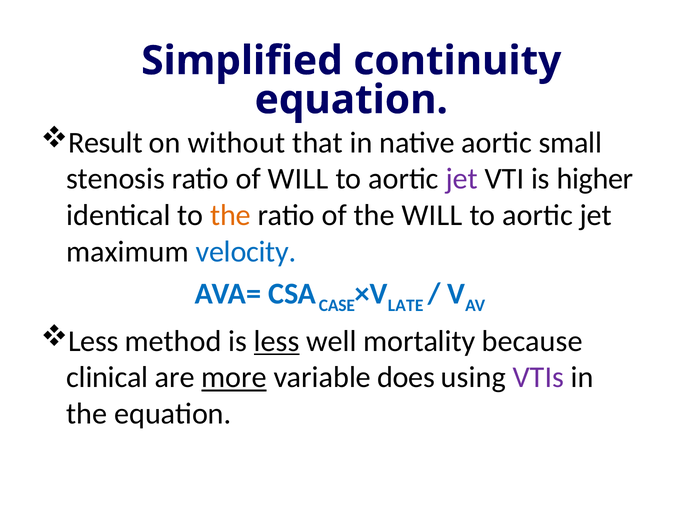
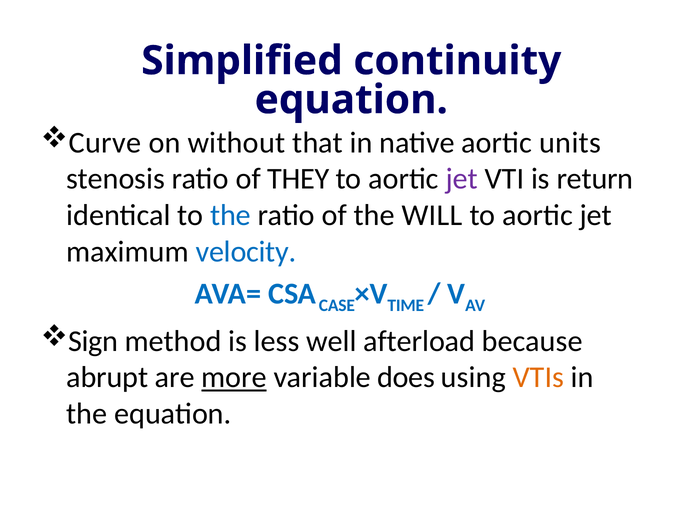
Result: Result -> Curve (105, 143)
small: small -> units (570, 143)
of WILL: WILL -> THEY (298, 179)
higher: higher -> return (595, 179)
the colour: orange -> blue (231, 215)
LATE: LATE -> TIME (406, 306)
Less: Less -> Sign (93, 341)
less underline: present -> none (277, 341)
mortality: mortality -> afterload (419, 341)
clinical: clinical -> abrupt (107, 378)
VTIs colour: purple -> orange (538, 378)
